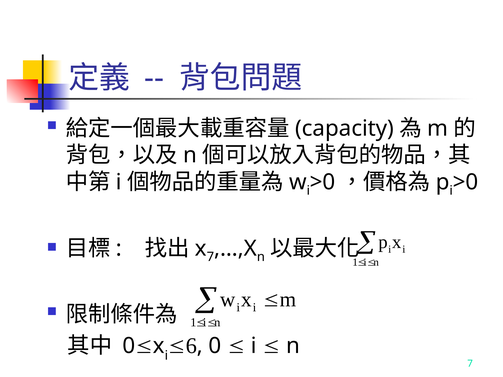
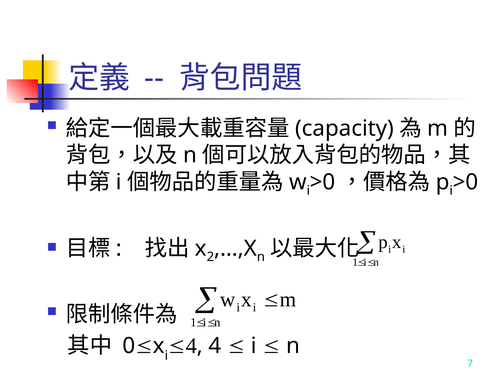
7: 7 -> 2 (210, 257)
6: 6 -> 4 (191, 346)
0: 0 -> 4 (215, 346)
